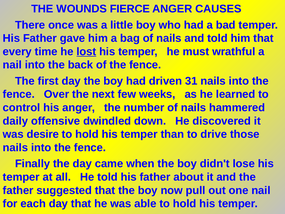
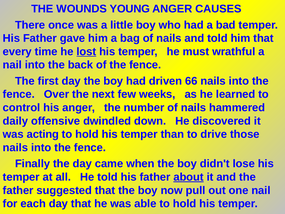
FIERCE: FIERCE -> YOUNG (130, 9)
31: 31 -> 66 (191, 81)
desire: desire -> acting (43, 134)
about underline: none -> present (189, 177)
